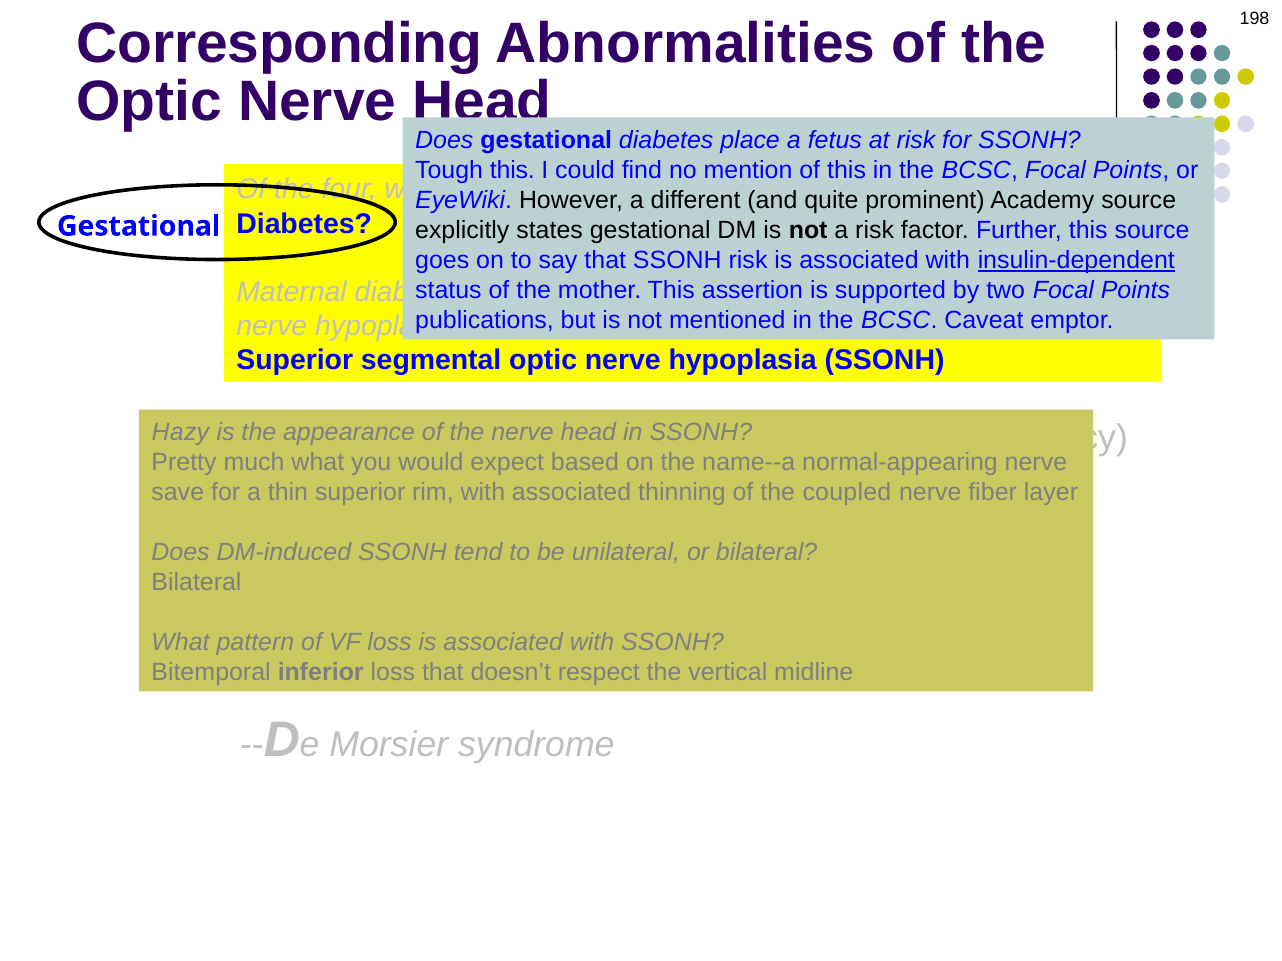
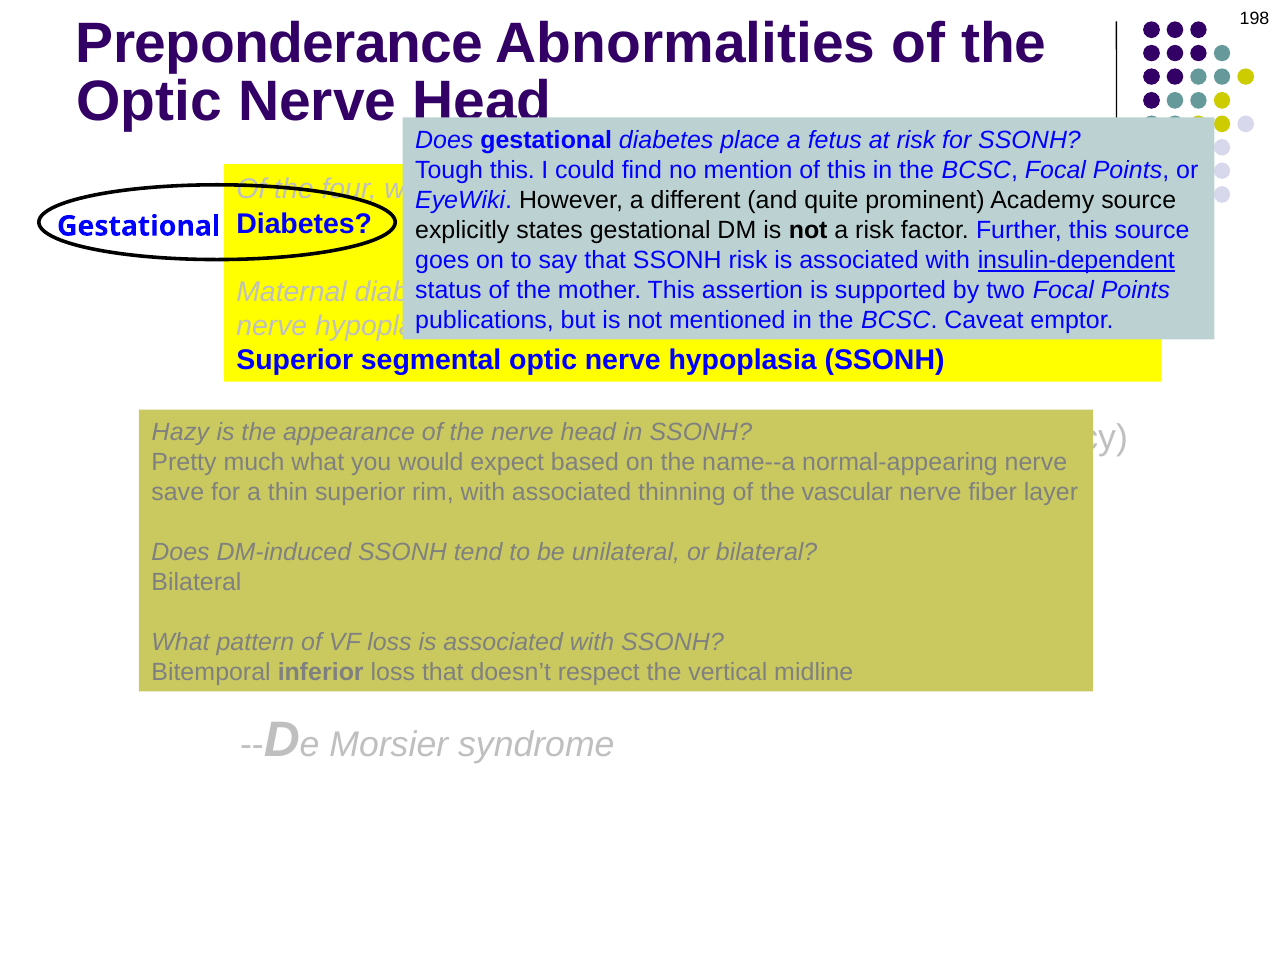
Corresponding: Corresponding -> Preponderance (280, 44)
coupled: coupled -> vascular (847, 493)
